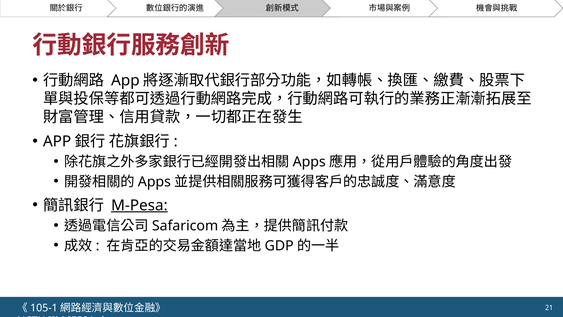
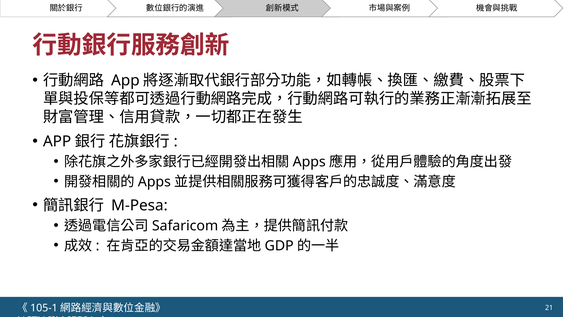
M-Pesa underline: present -> none (139, 205)
